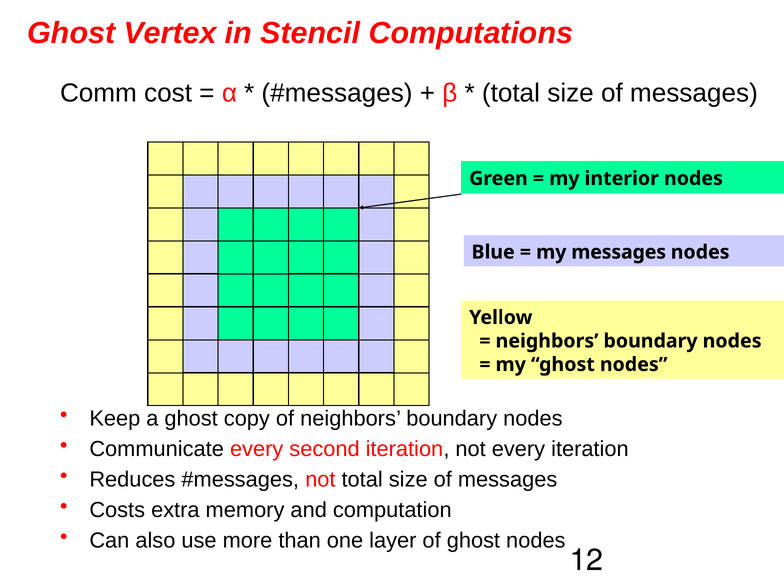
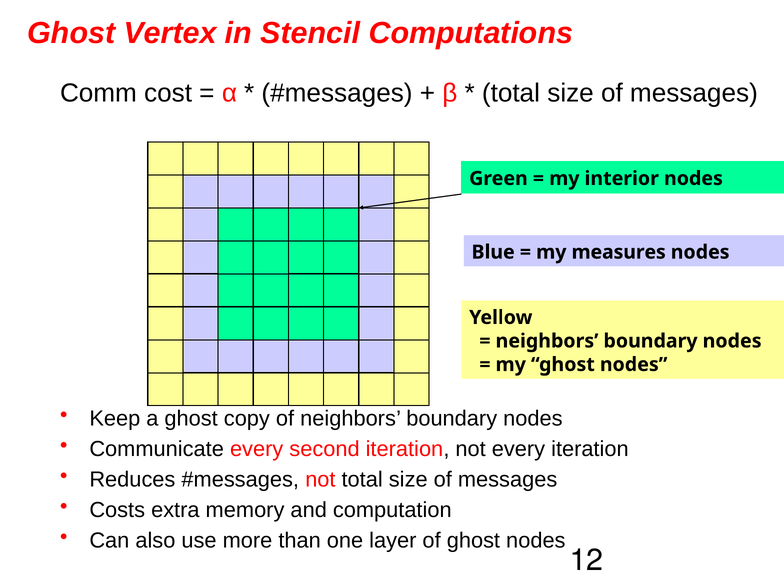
my messages: messages -> measures (619, 252)
